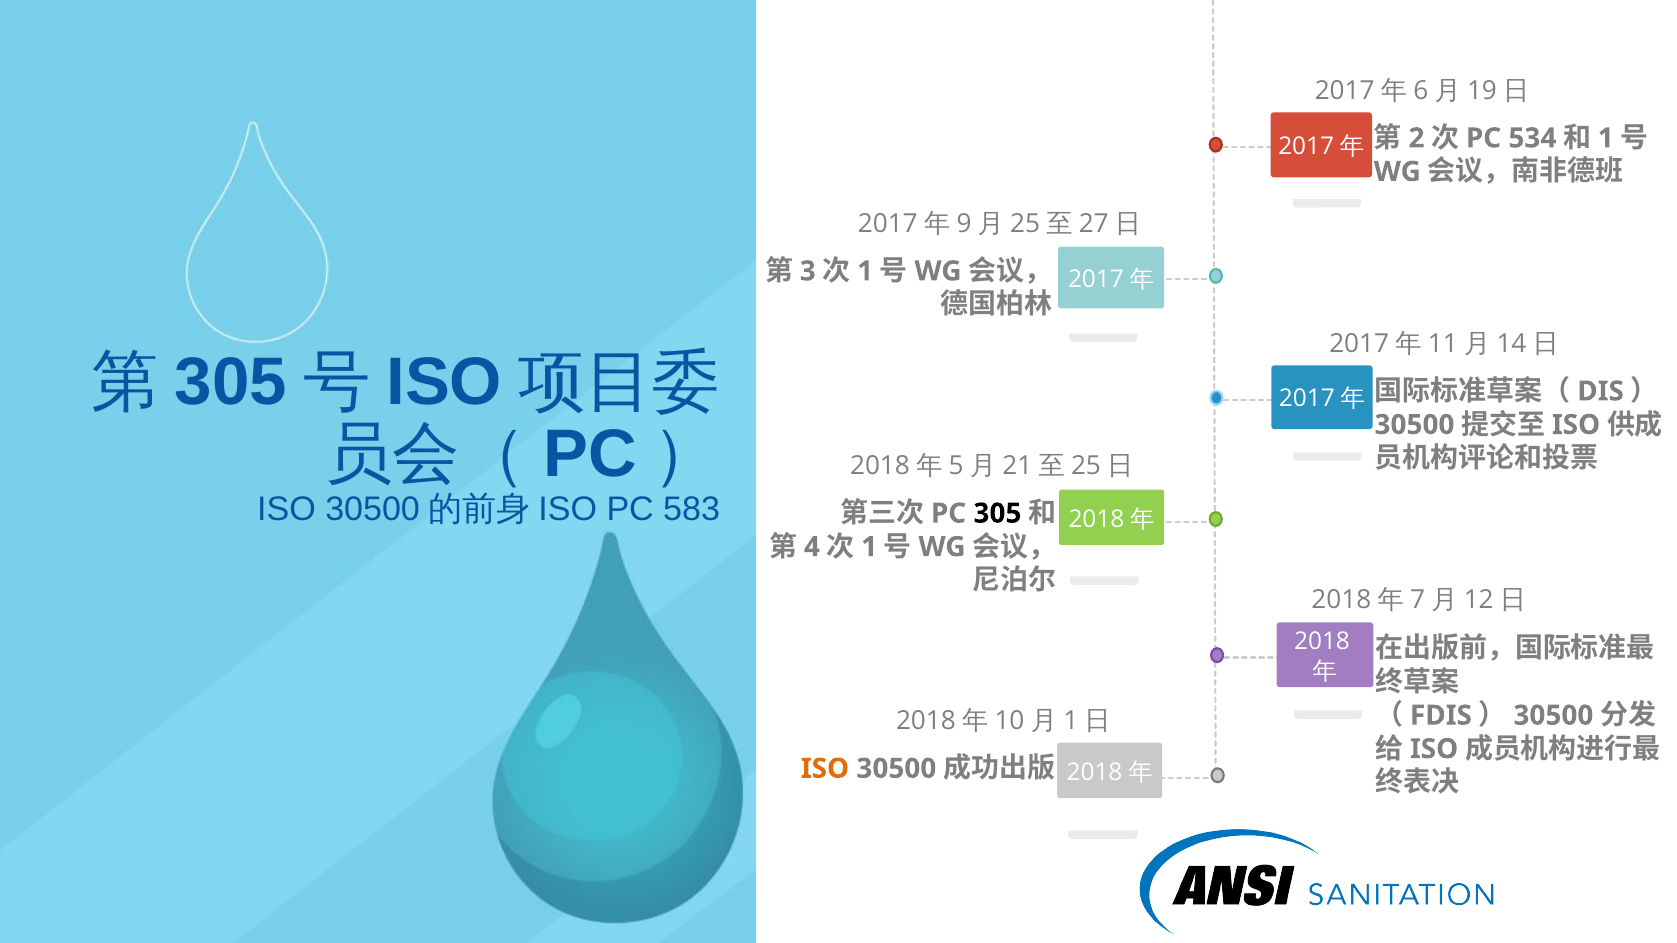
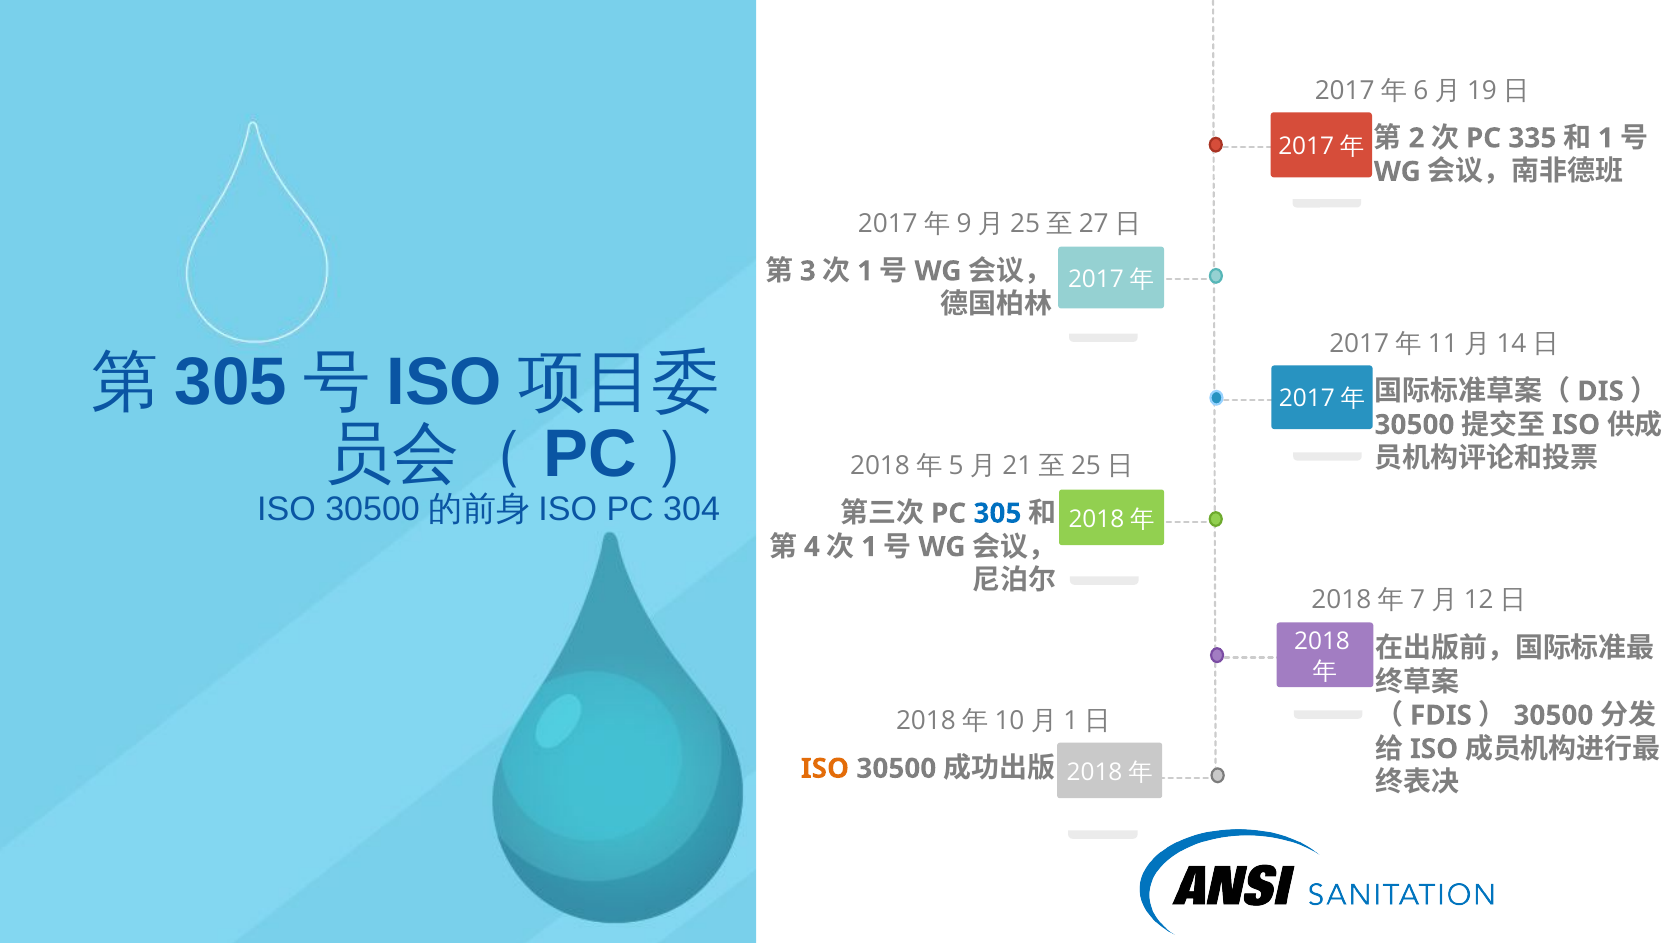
534: 534 -> 335 (1532, 138)
583: 583 -> 304 (692, 510)
305 colour: black -> blue (997, 514)
